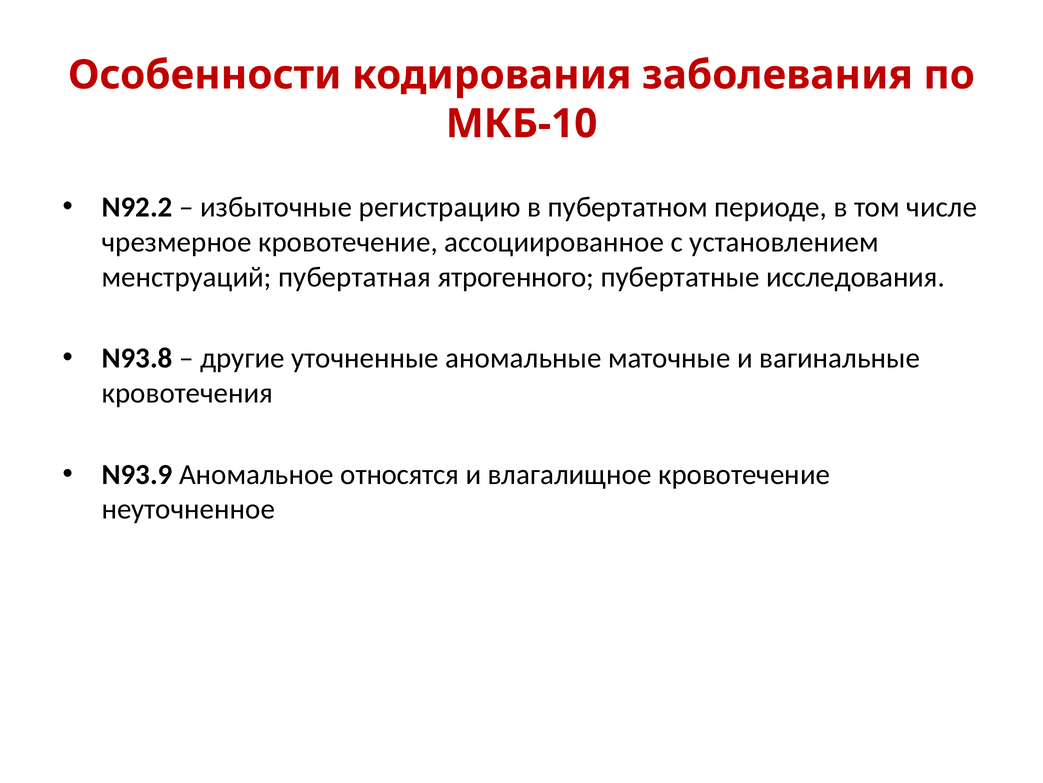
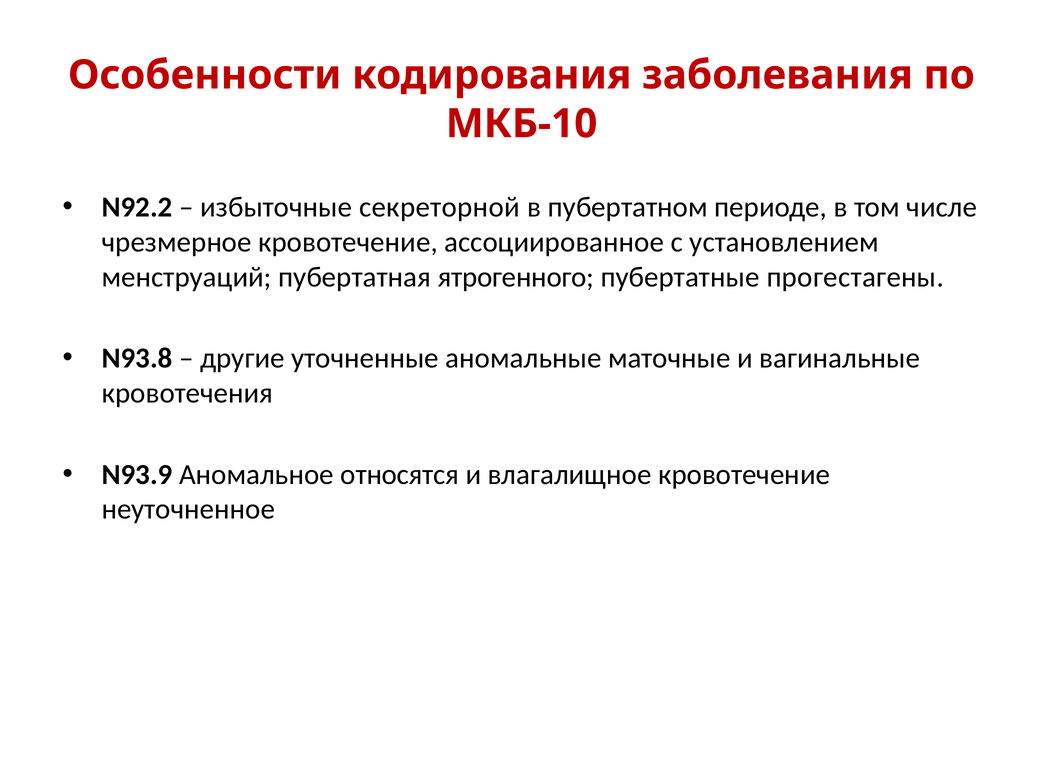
регистрацию: регистрацию -> секреторной (440, 207)
исследования: исследования -> прогестагены (855, 277)
